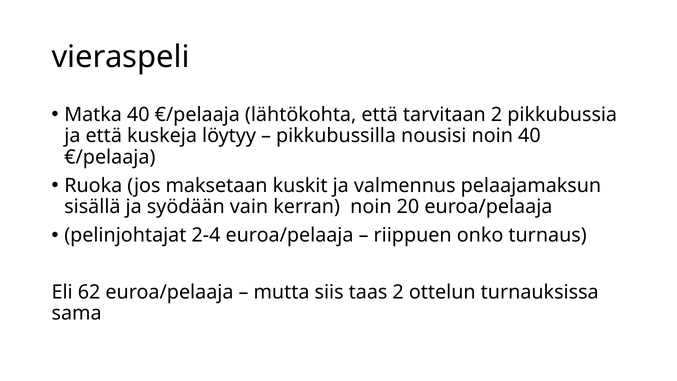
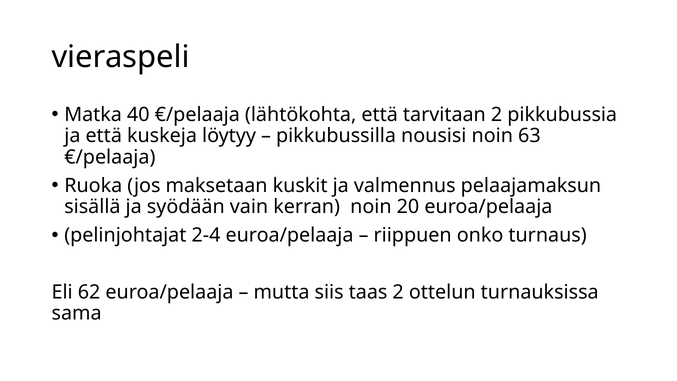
noin 40: 40 -> 63 (529, 136)
